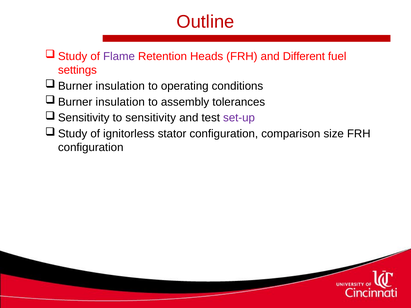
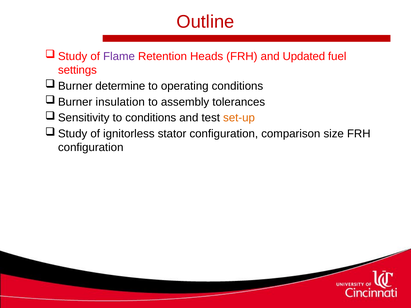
Different: Different -> Updated (304, 56)
insulation: insulation -> determine (120, 86)
to sensitivity: sensitivity -> conditions (151, 118)
set-up colour: purple -> orange (239, 118)
